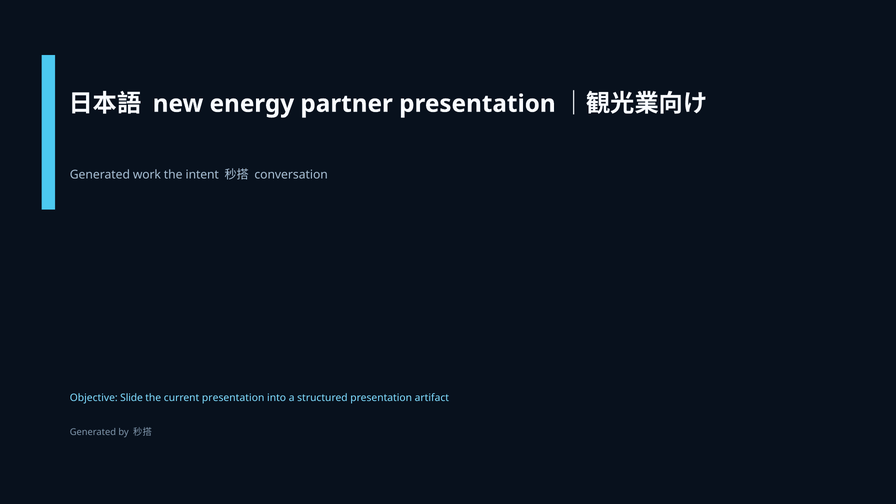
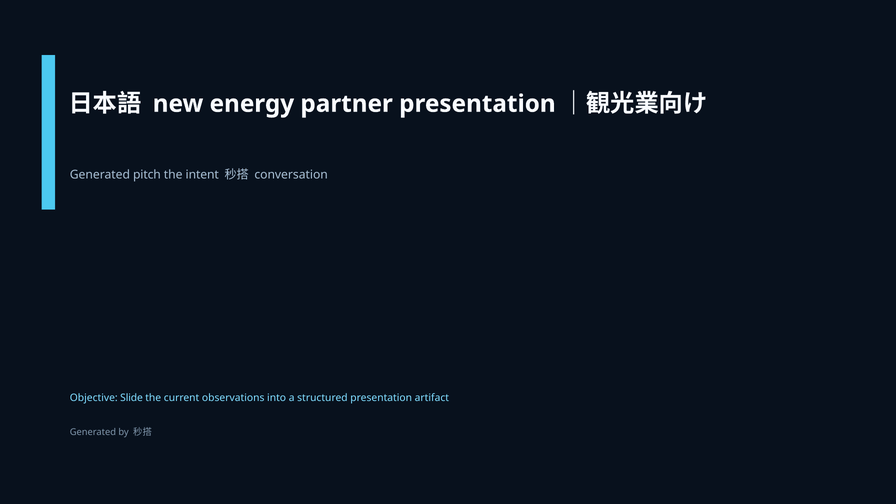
work: work -> pitch (147, 175)
current presentation: presentation -> observations (233, 398)
